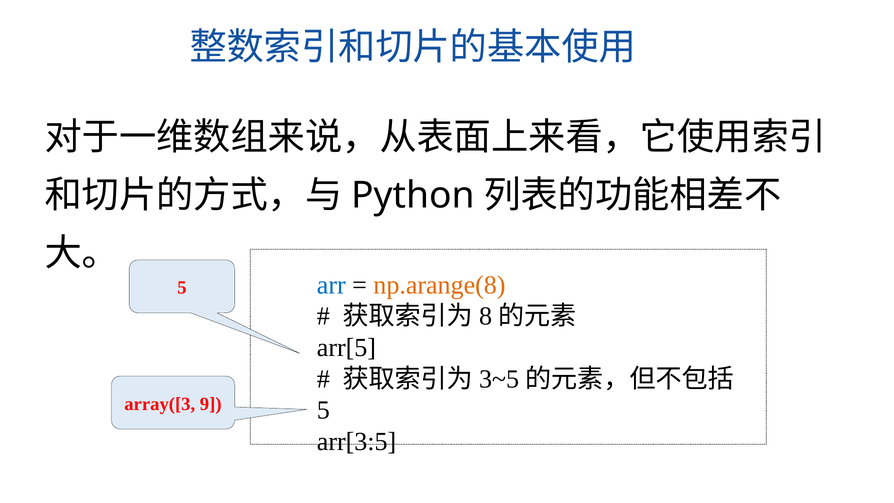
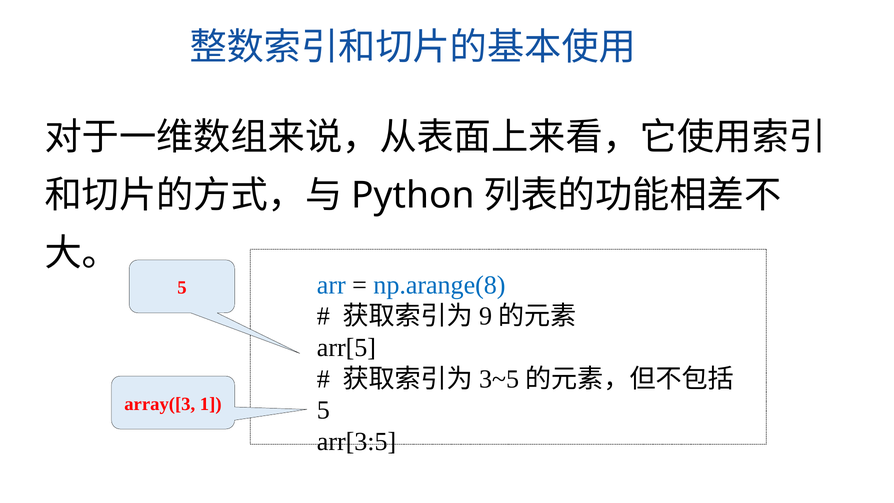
np.arange(8 colour: orange -> blue (439, 285)
8: 8 -> 9 (486, 316)
9: 9 -> 1 (211, 404)
